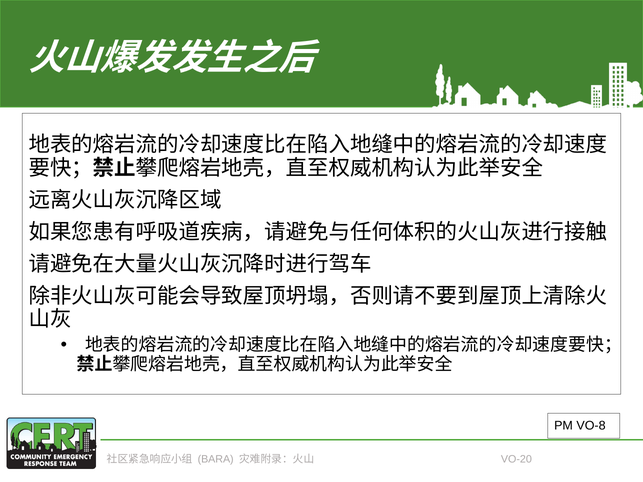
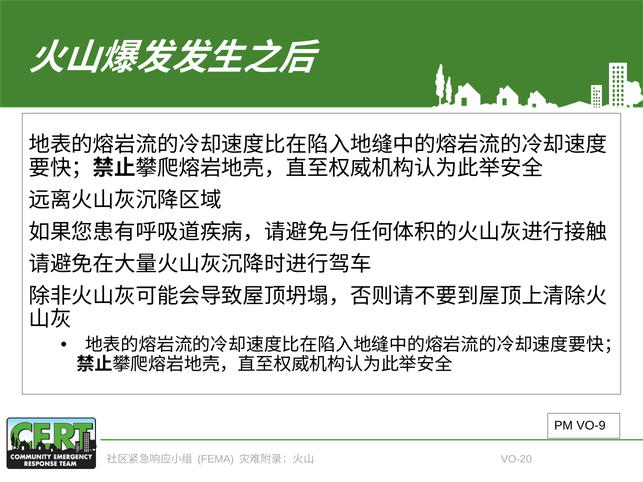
VO-8: VO-8 -> VO-9 (591, 426)
BARA: BARA -> FEMA (216, 460)
